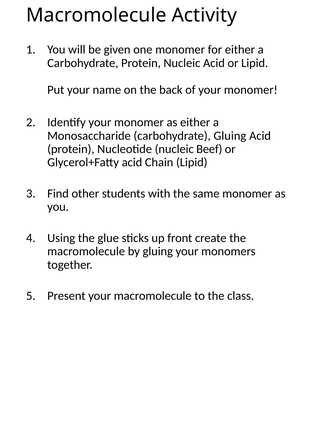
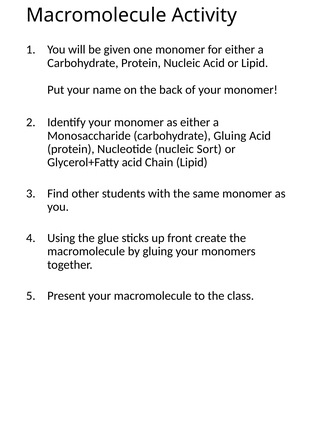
Beef: Beef -> Sort (209, 149)
